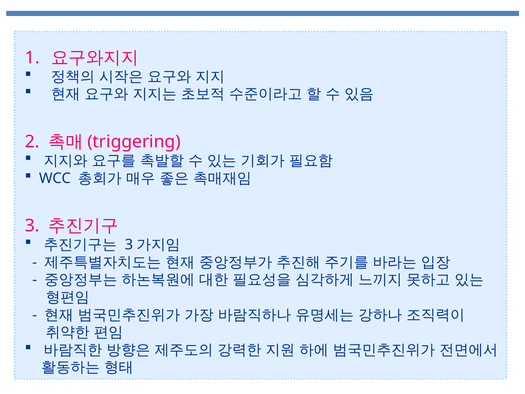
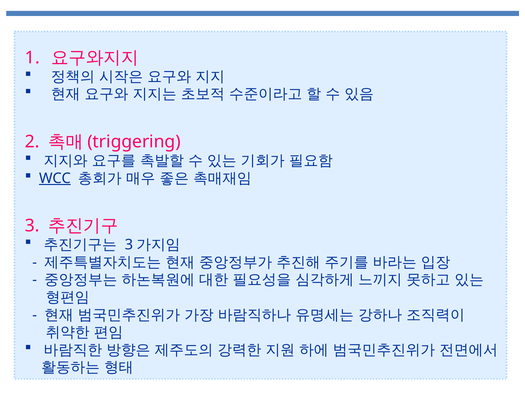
WCC underline: none -> present (55, 178)
